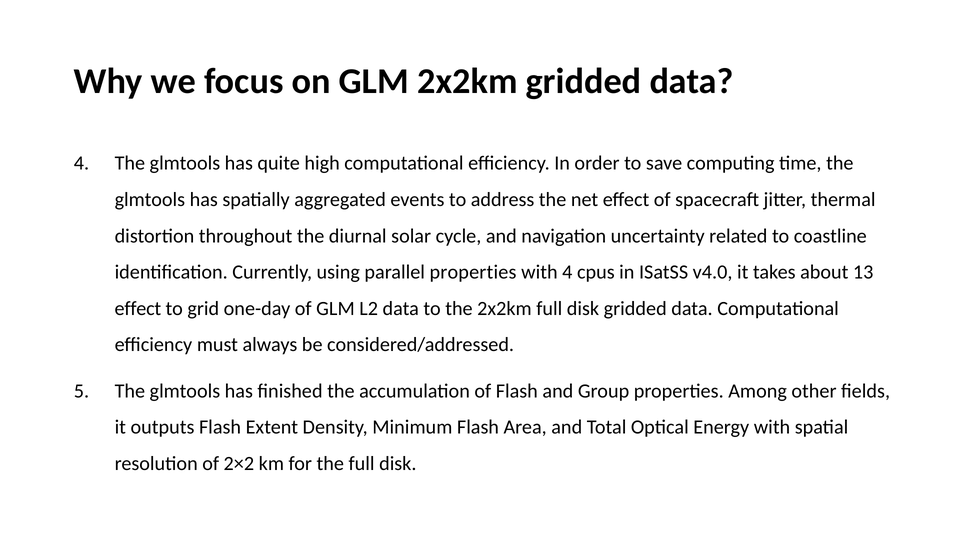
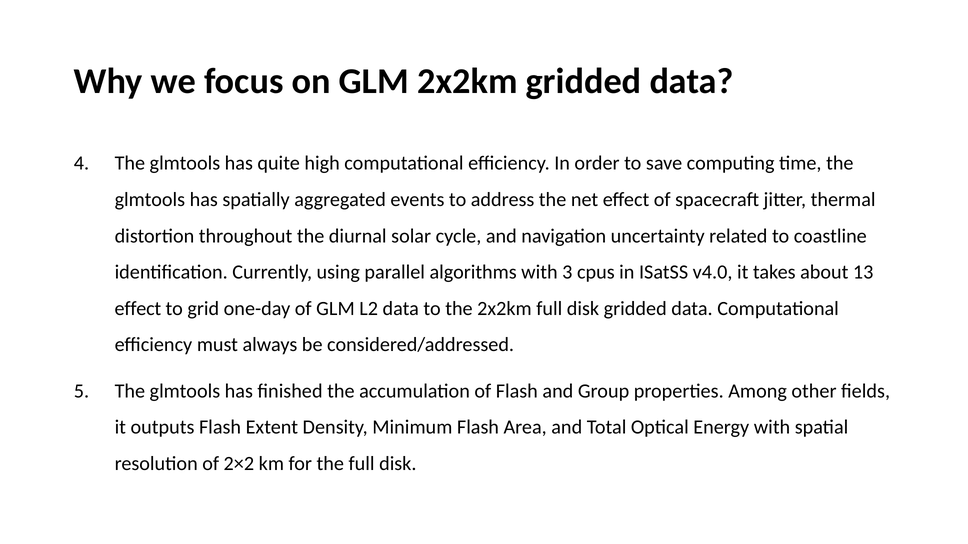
parallel properties: properties -> algorithms (473, 272)
with 4: 4 -> 3 (567, 272)
